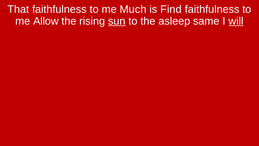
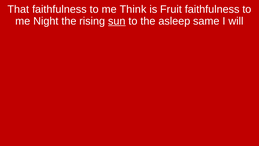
Much: Much -> Think (133, 9)
Find: Find -> Fruit (171, 9)
Allow: Allow -> Night (46, 21)
will underline: present -> none (236, 21)
